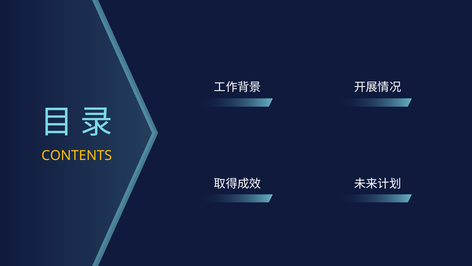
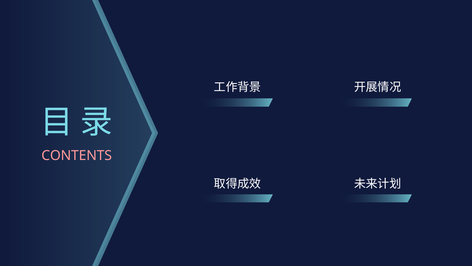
CONTENTS colour: yellow -> pink (77, 155)
